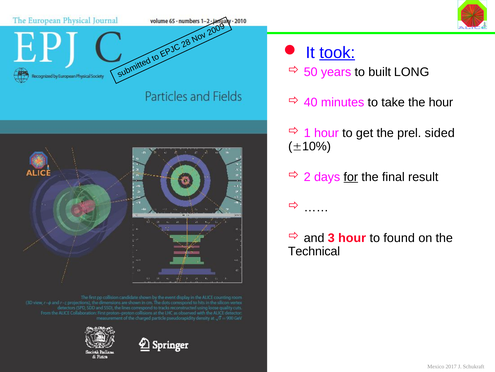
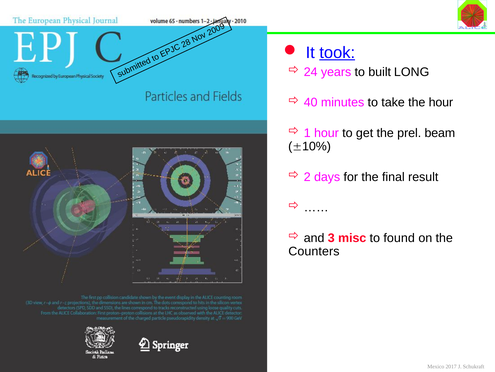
50: 50 -> 24 (311, 72)
sided: sided -> beam (440, 133)
for underline: present -> none (351, 177)
3 hour: hour -> misc (352, 237)
Technical: Technical -> Counters (314, 251)
